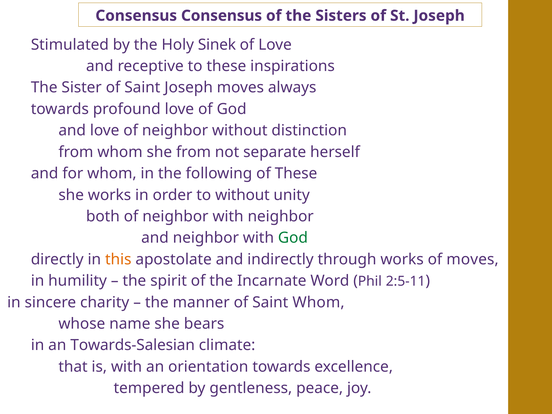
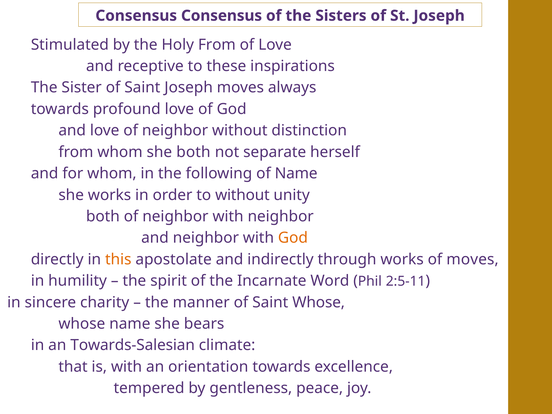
Holy Sinek: Sinek -> From (217, 45)
she from: from -> both (193, 152)
of These: These -> Name (296, 173)
God colour: green -> orange (293, 238)
Saint Whom: Whom -> Whose (319, 302)
